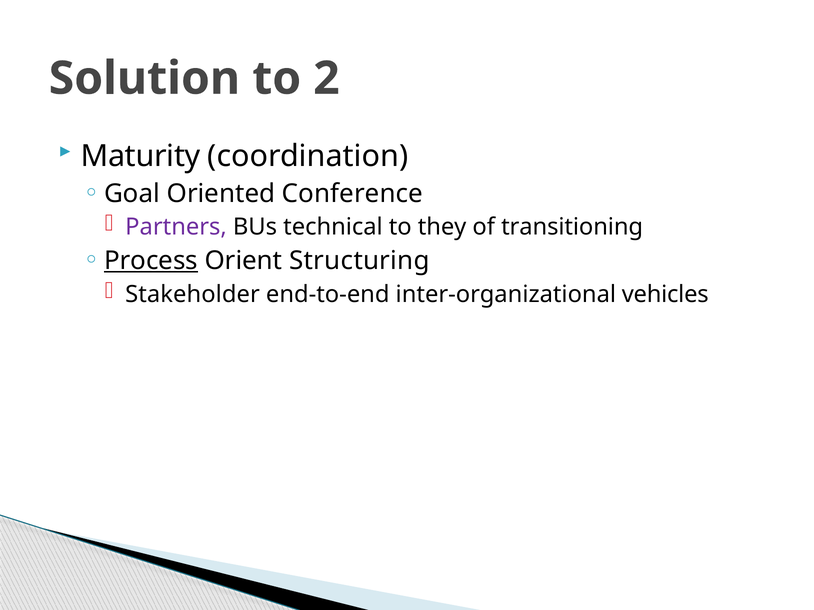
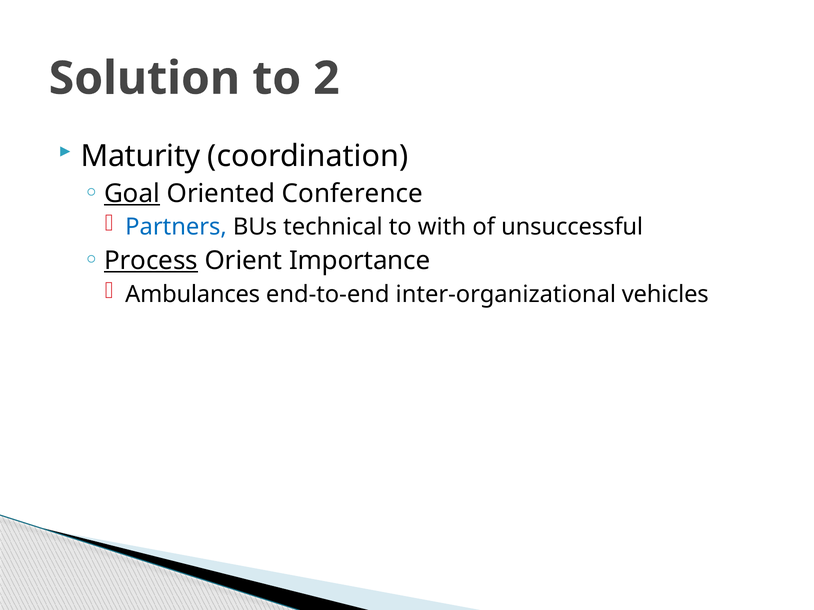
Goal underline: none -> present (132, 194)
Partners colour: purple -> blue (176, 227)
they: they -> with (442, 227)
transitioning: transitioning -> unsuccessful (572, 227)
Structuring: Structuring -> Importance (360, 261)
Stakeholder: Stakeholder -> Ambulances (193, 294)
